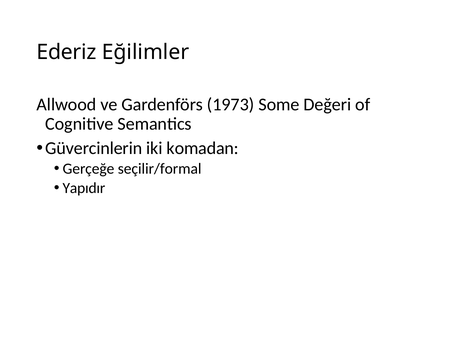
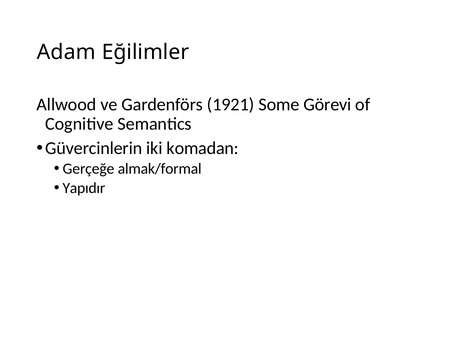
Ederiz: Ederiz -> Adam (66, 52)
1973: 1973 -> 1921 (231, 105)
Değeri: Değeri -> Görevi (327, 105)
seçilir/formal: seçilir/formal -> almak/formal (160, 169)
